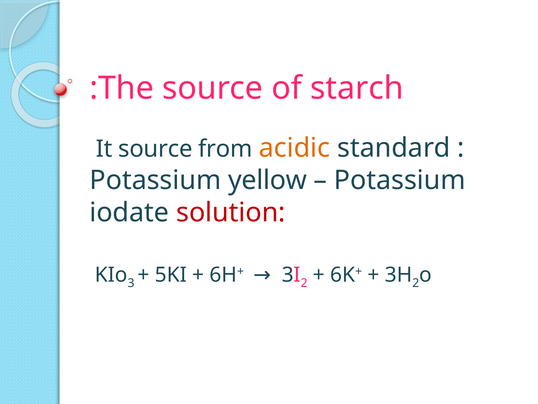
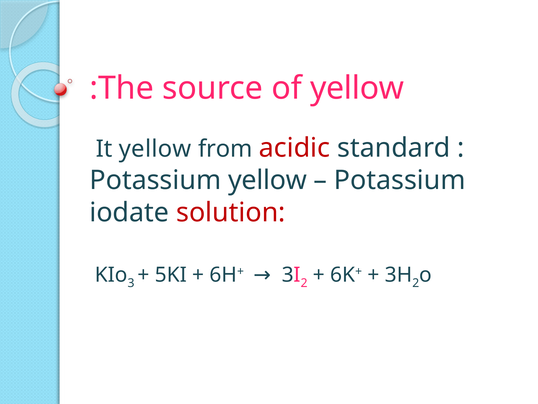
of starch: starch -> yellow (357, 88)
It source: source -> yellow (155, 149)
acidic colour: orange -> red (295, 148)
